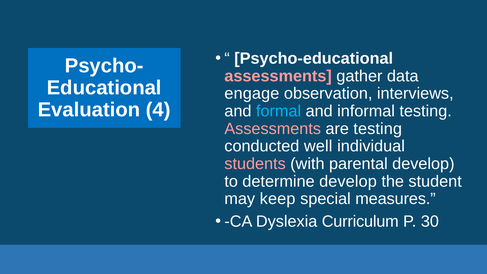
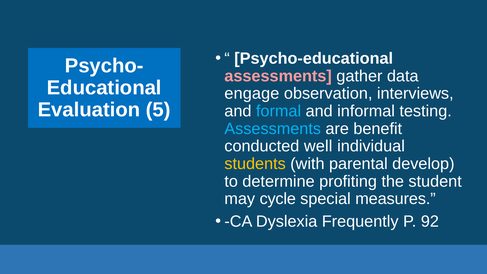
4: 4 -> 5 (158, 110)
Assessments colour: pink -> light blue (273, 129)
are testing: testing -> benefit (378, 129)
students colour: pink -> yellow (255, 164)
determine develop: develop -> profiting (348, 181)
keep: keep -> cycle (278, 199)
Curriculum: Curriculum -> Frequently (360, 221)
30: 30 -> 92 (430, 221)
